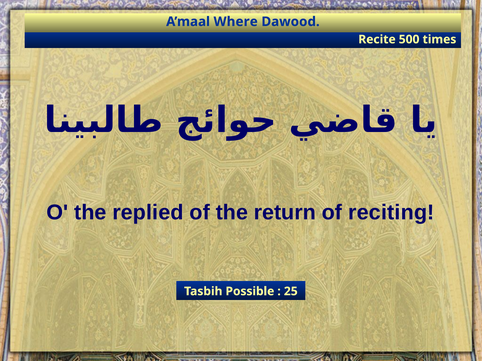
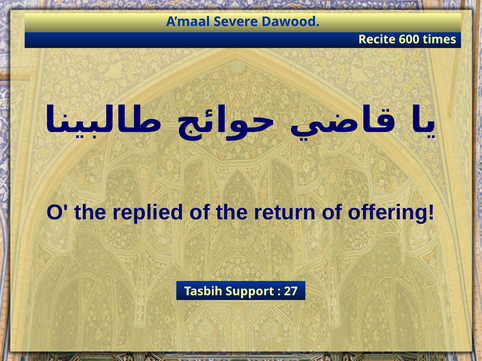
Where: Where -> Severe (236, 22)
500: 500 -> 600 (409, 39)
reciting: reciting -> offering (391, 213)
Possible: Possible -> Support (250, 292)
25: 25 -> 27 (291, 292)
